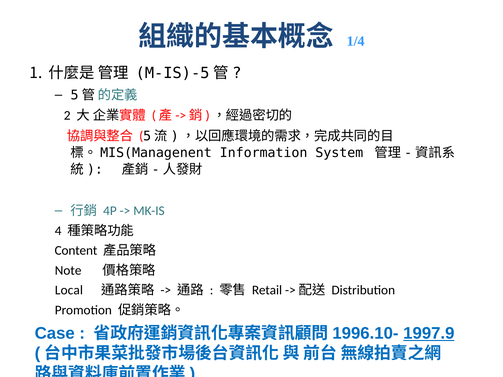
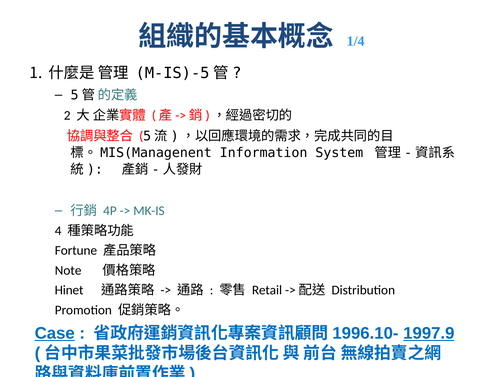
Content: Content -> Fortune (76, 251)
Local: Local -> Hinet (69, 290)
Case underline: none -> present (55, 334)
